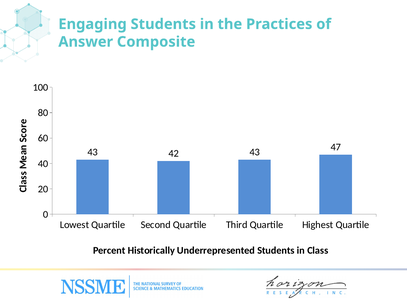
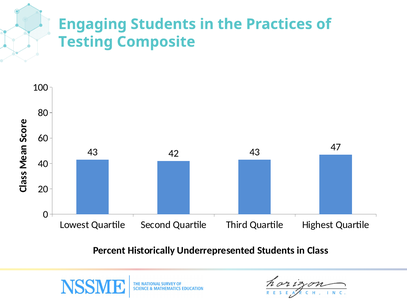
Answer: Answer -> Testing (86, 42)
